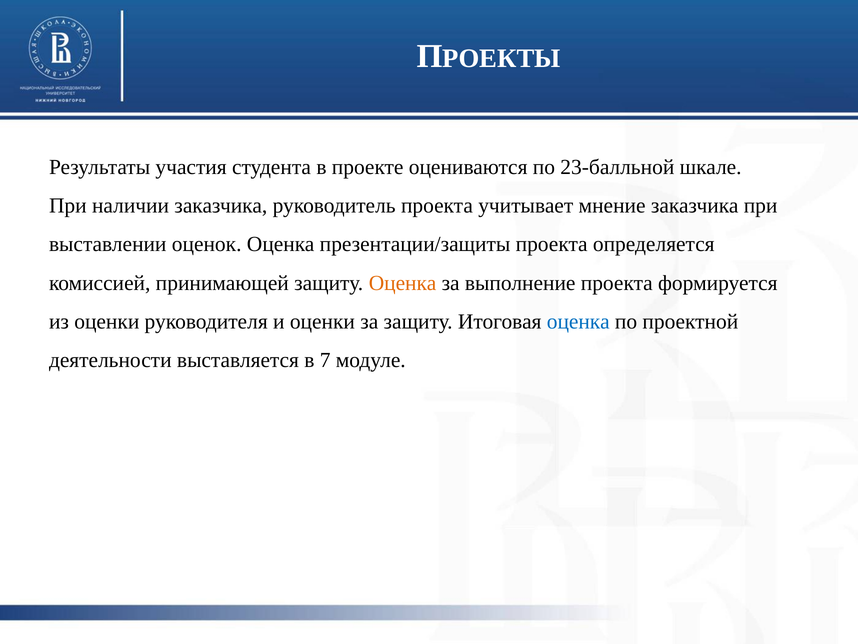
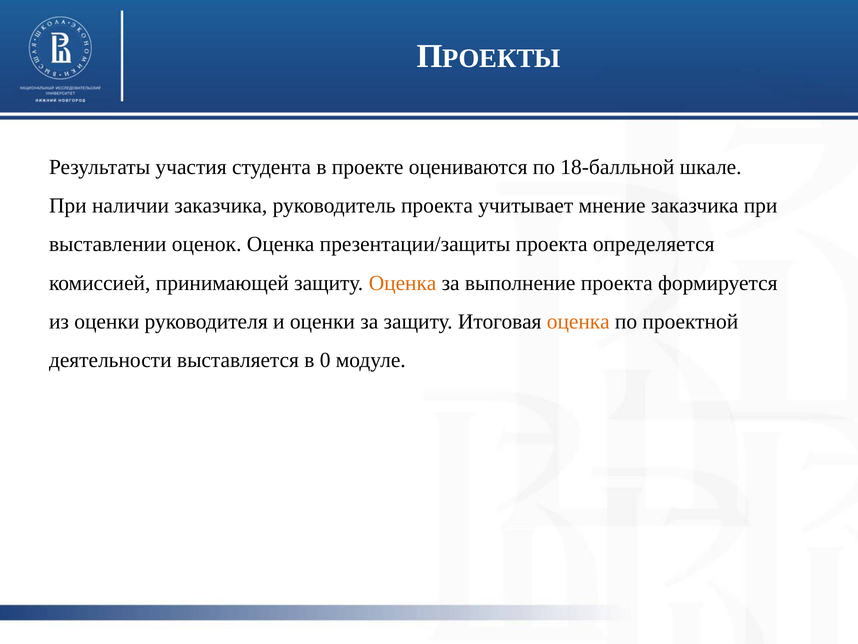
23-балльной: 23-балльной -> 18-балльной (617, 167)
оценка colour: blue -> orange (578, 321)
7: 7 -> 0 (325, 360)
